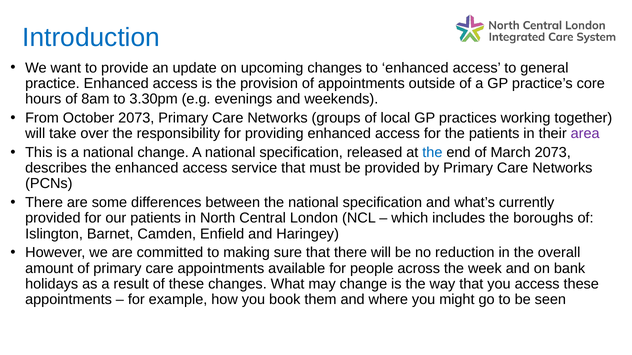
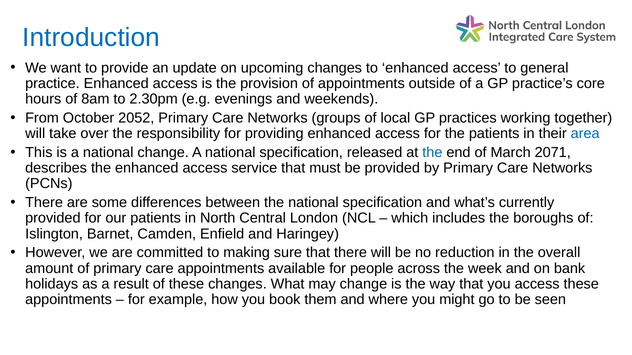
3.30pm: 3.30pm -> 2.30pm (154, 99)
October 2073: 2073 -> 2052 (136, 118)
area colour: purple -> blue (585, 134)
March 2073: 2073 -> 2071 (553, 153)
